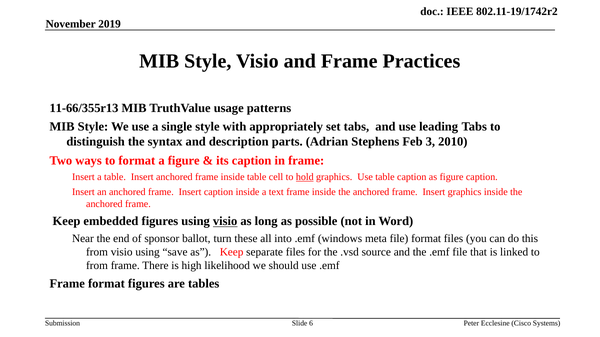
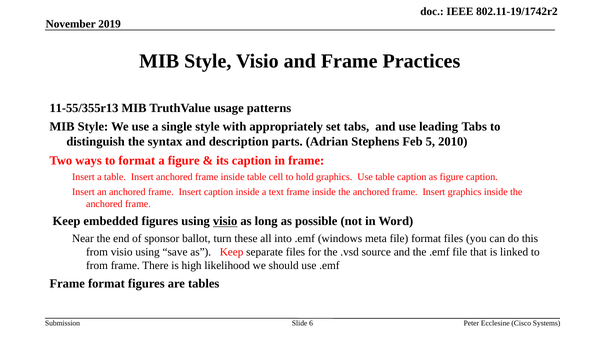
11-66/355r13: 11-66/355r13 -> 11-55/355r13 (84, 108)
3: 3 -> 5 (430, 142)
hold underline: present -> none (305, 177)
